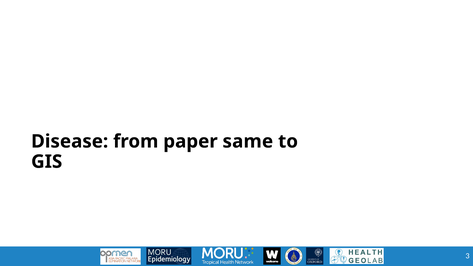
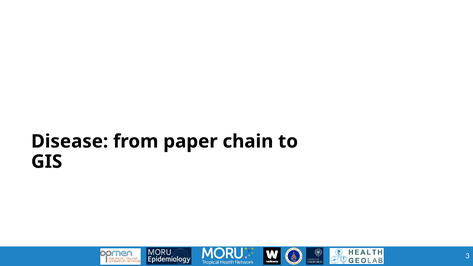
same: same -> chain (248, 141)
